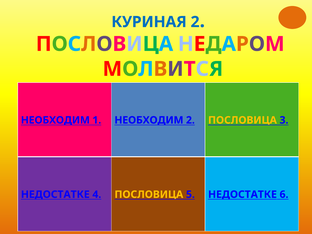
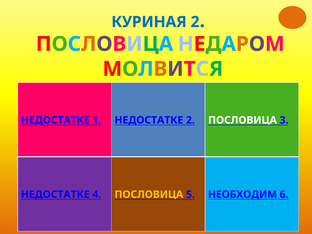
НЕОБХОДИМ: НЕОБХОДИМ -> НЕДОСТАТКЕ (55, 120)
1 НЕОБХОДИМ: НЕОБХОДИМ -> НЕДОСТАТКЕ (149, 120)
ПОСЛОВИЦА colour: yellow -> white (242, 120)
5 НЕДОСТАТКЕ: НЕДОСТАТКЕ -> НЕОБХОДИМ (243, 194)
